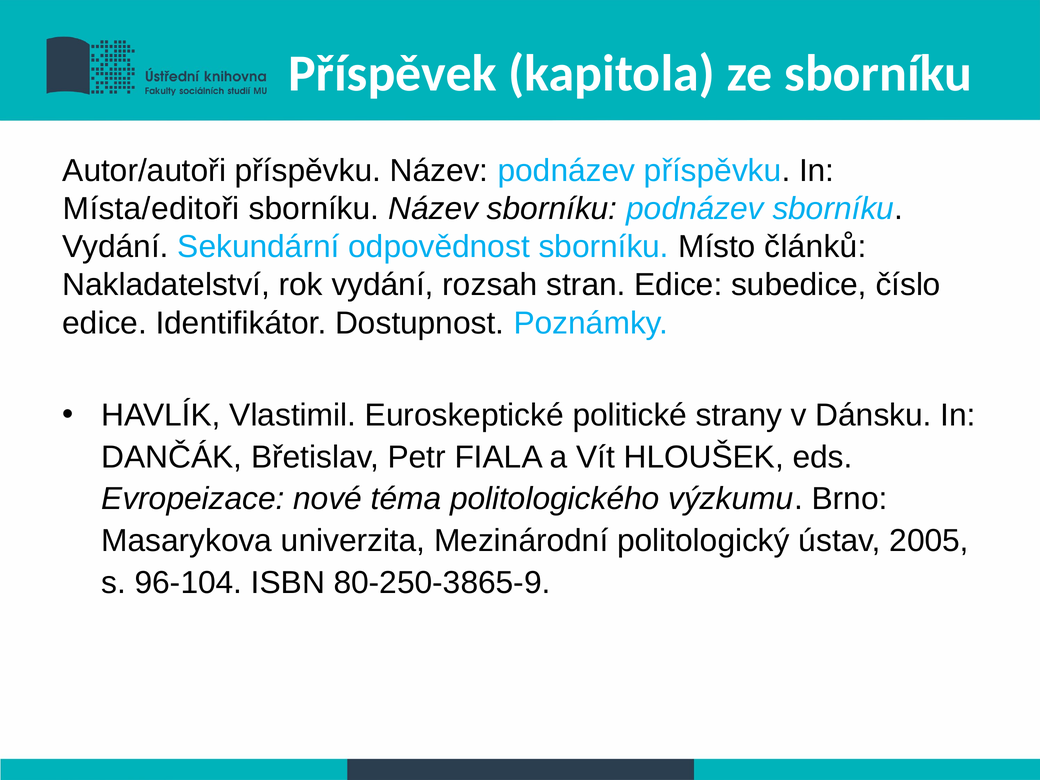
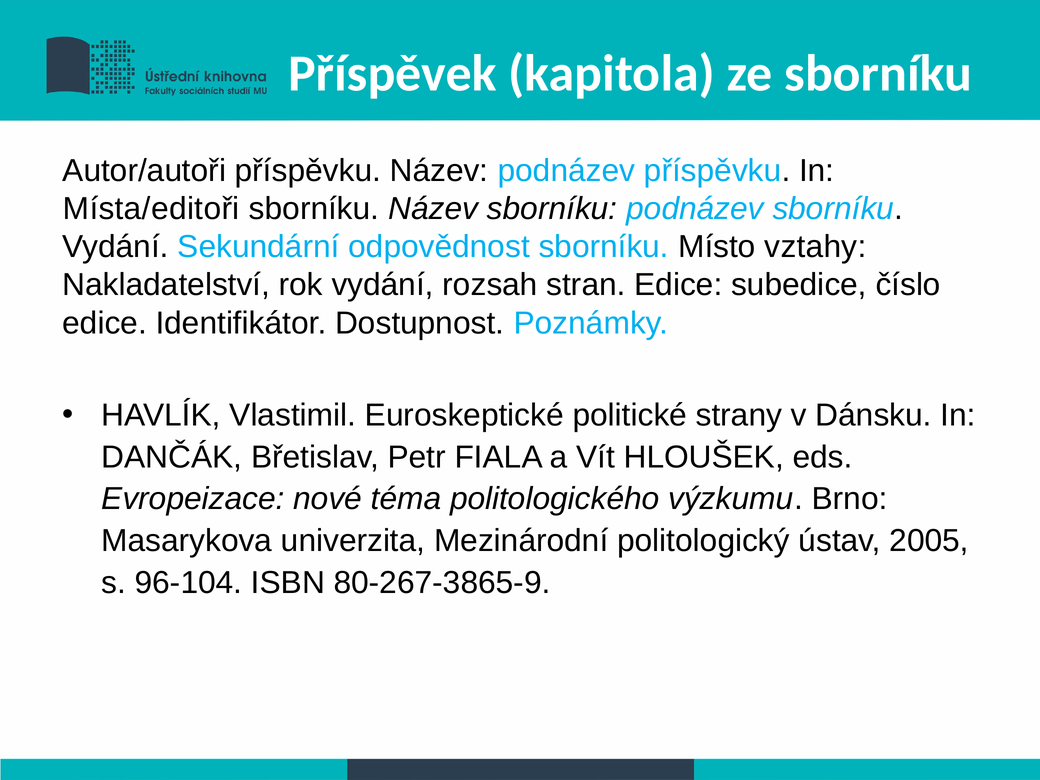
článků: článků -> vztahy (815, 247)
80-250-3865-9: 80-250-3865-9 -> 80-267-3865-9 (442, 583)
